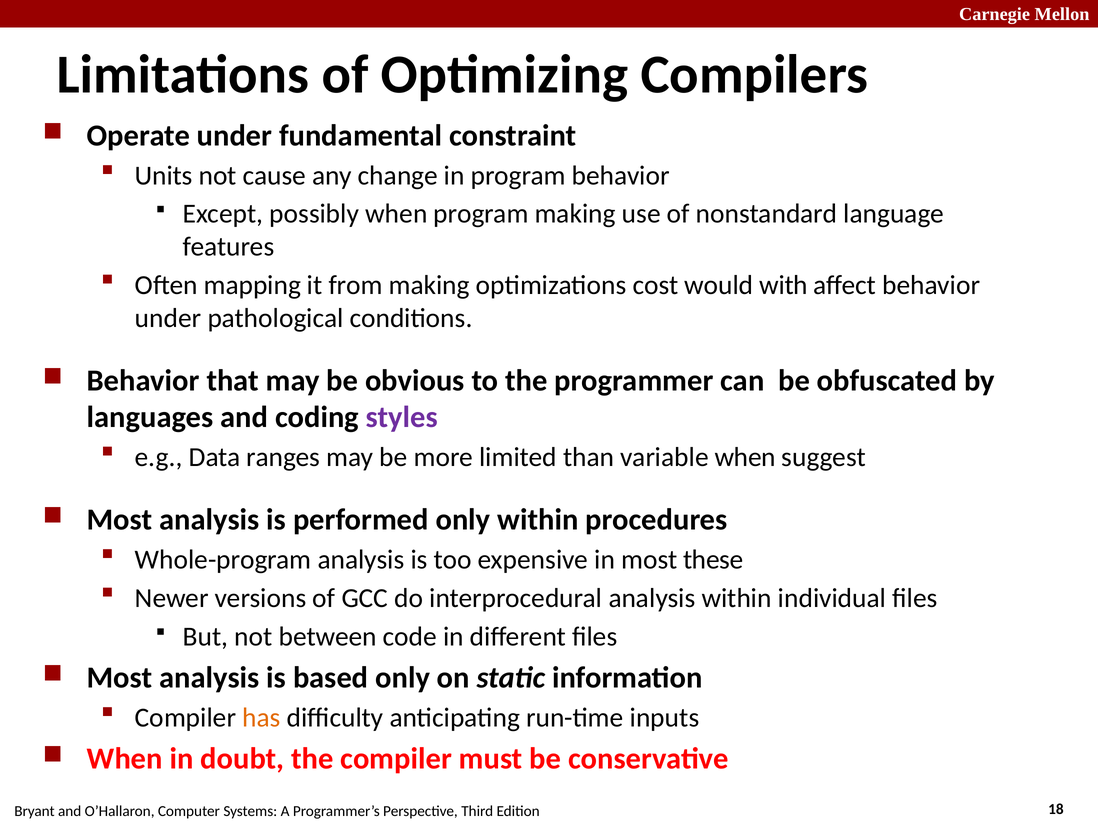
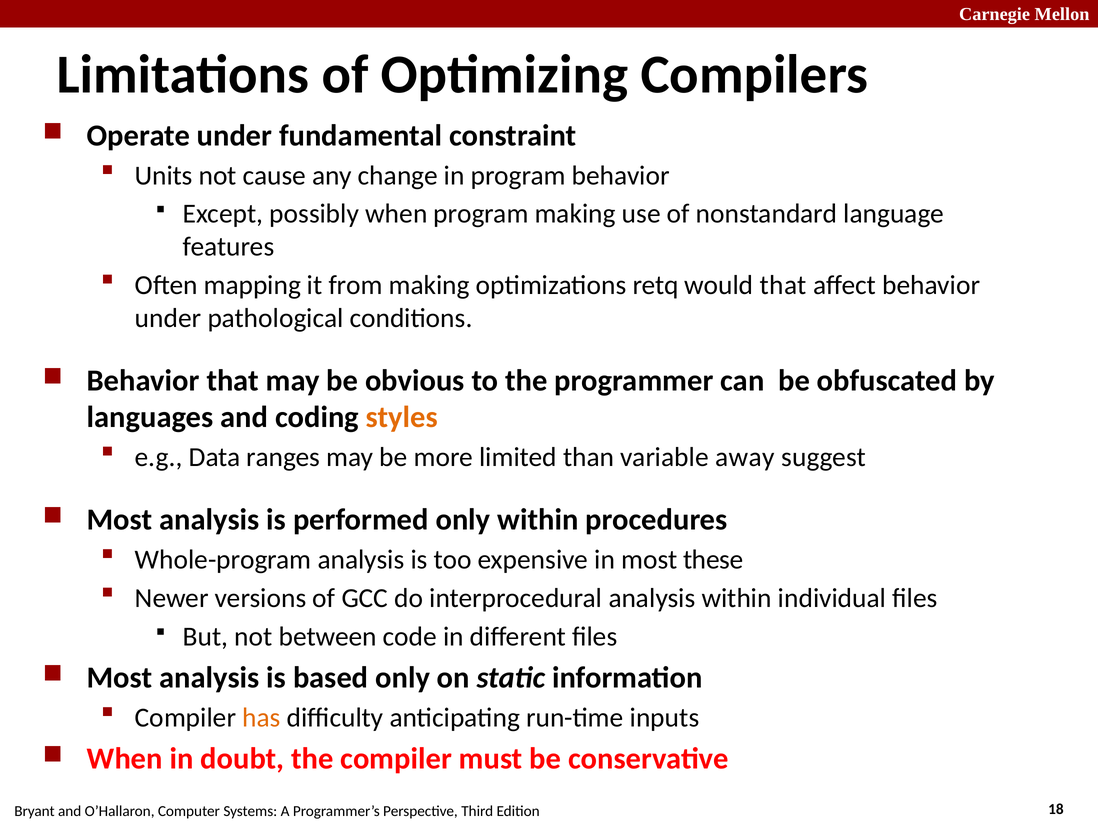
cost: cost -> retq (656, 285)
would with: with -> that (783, 285)
styles colour: purple -> orange (402, 417)
variable when: when -> away (745, 458)
